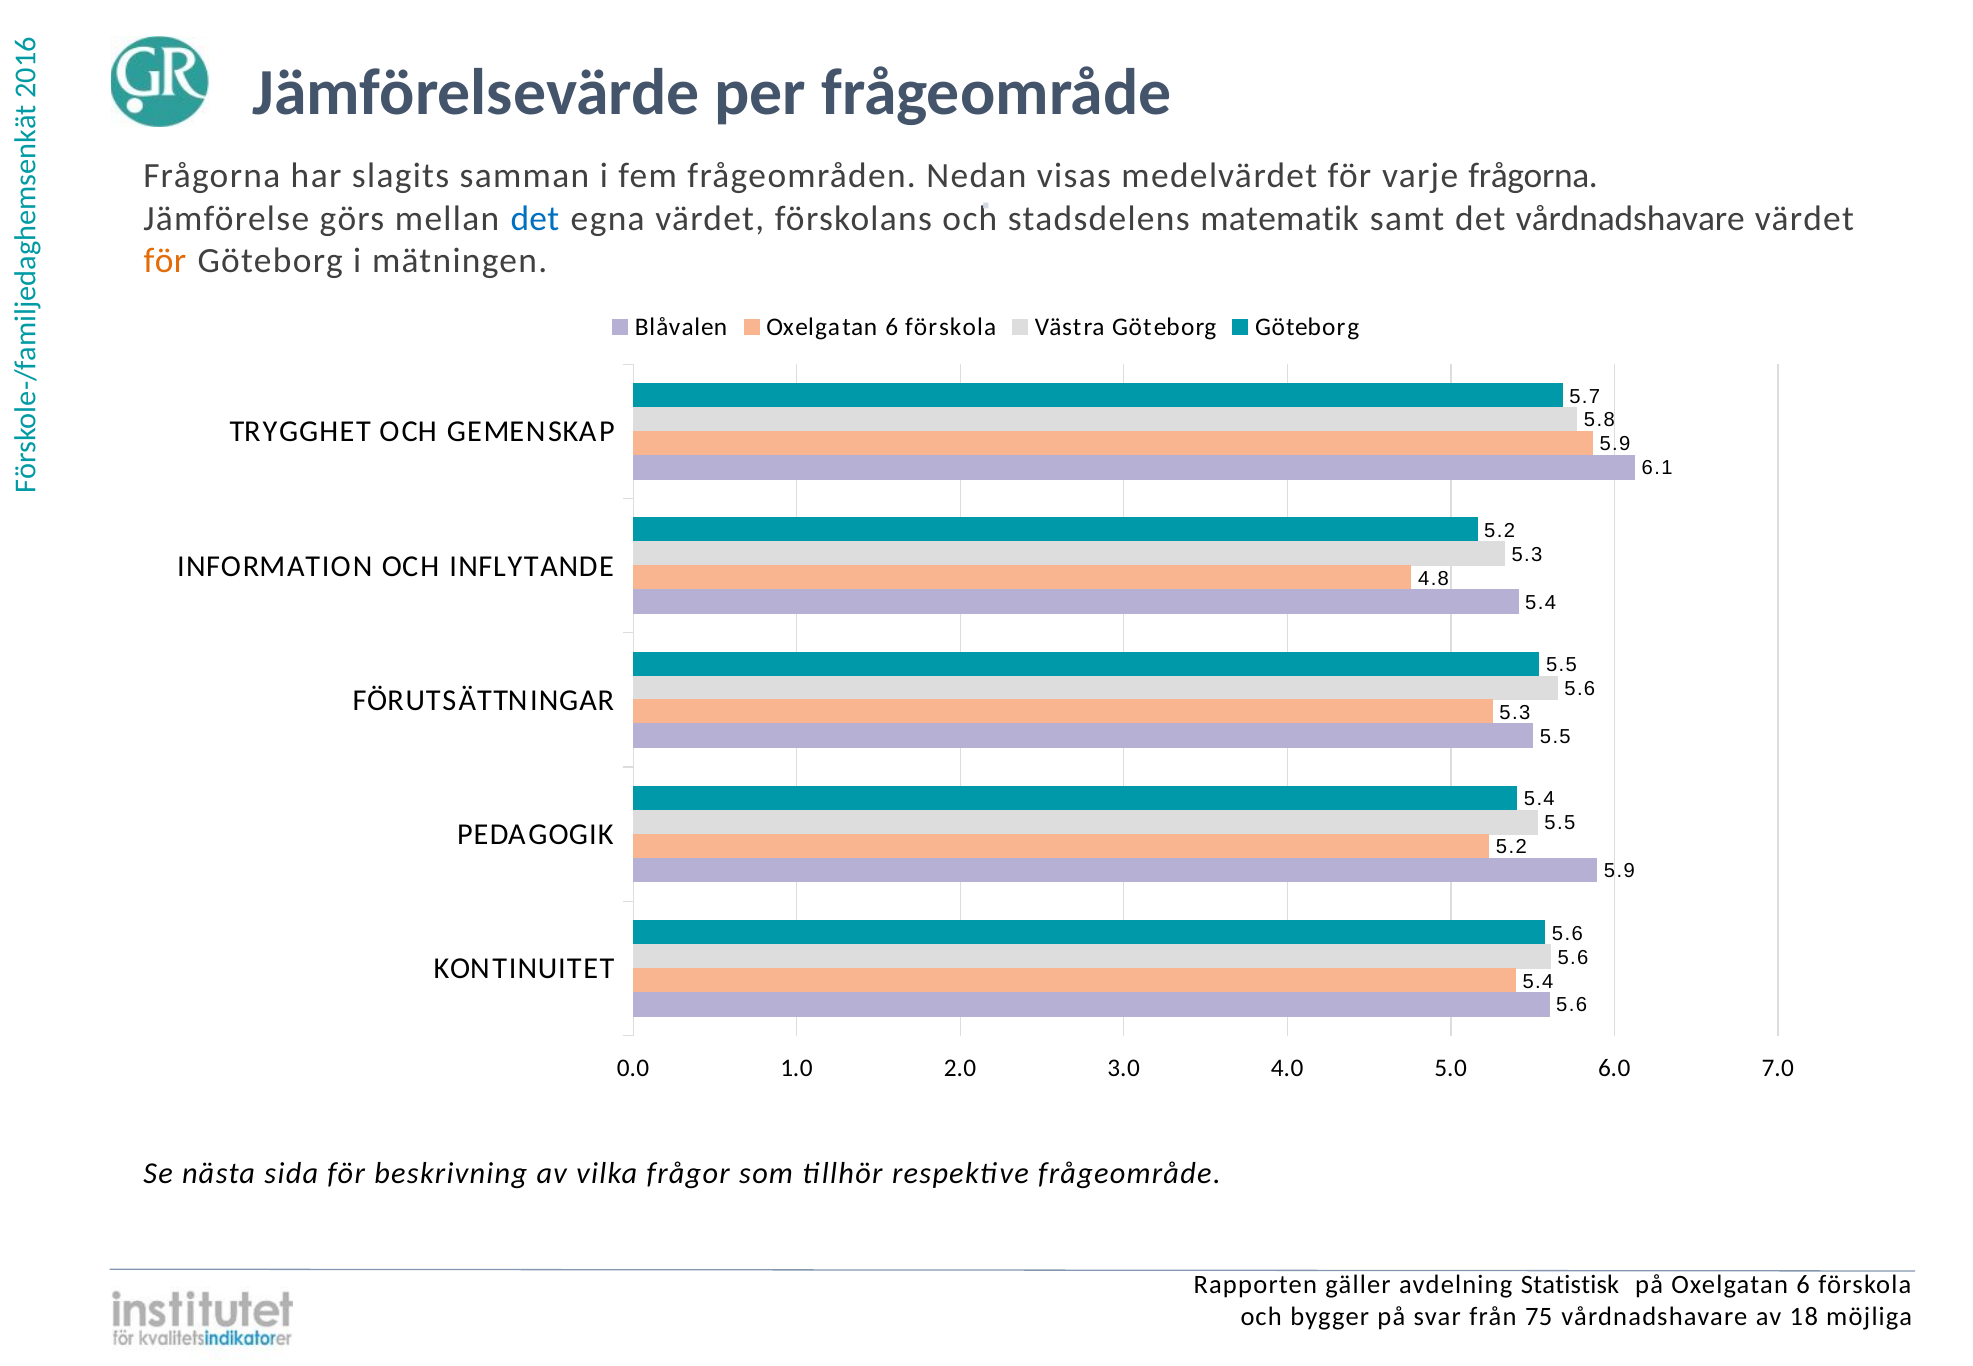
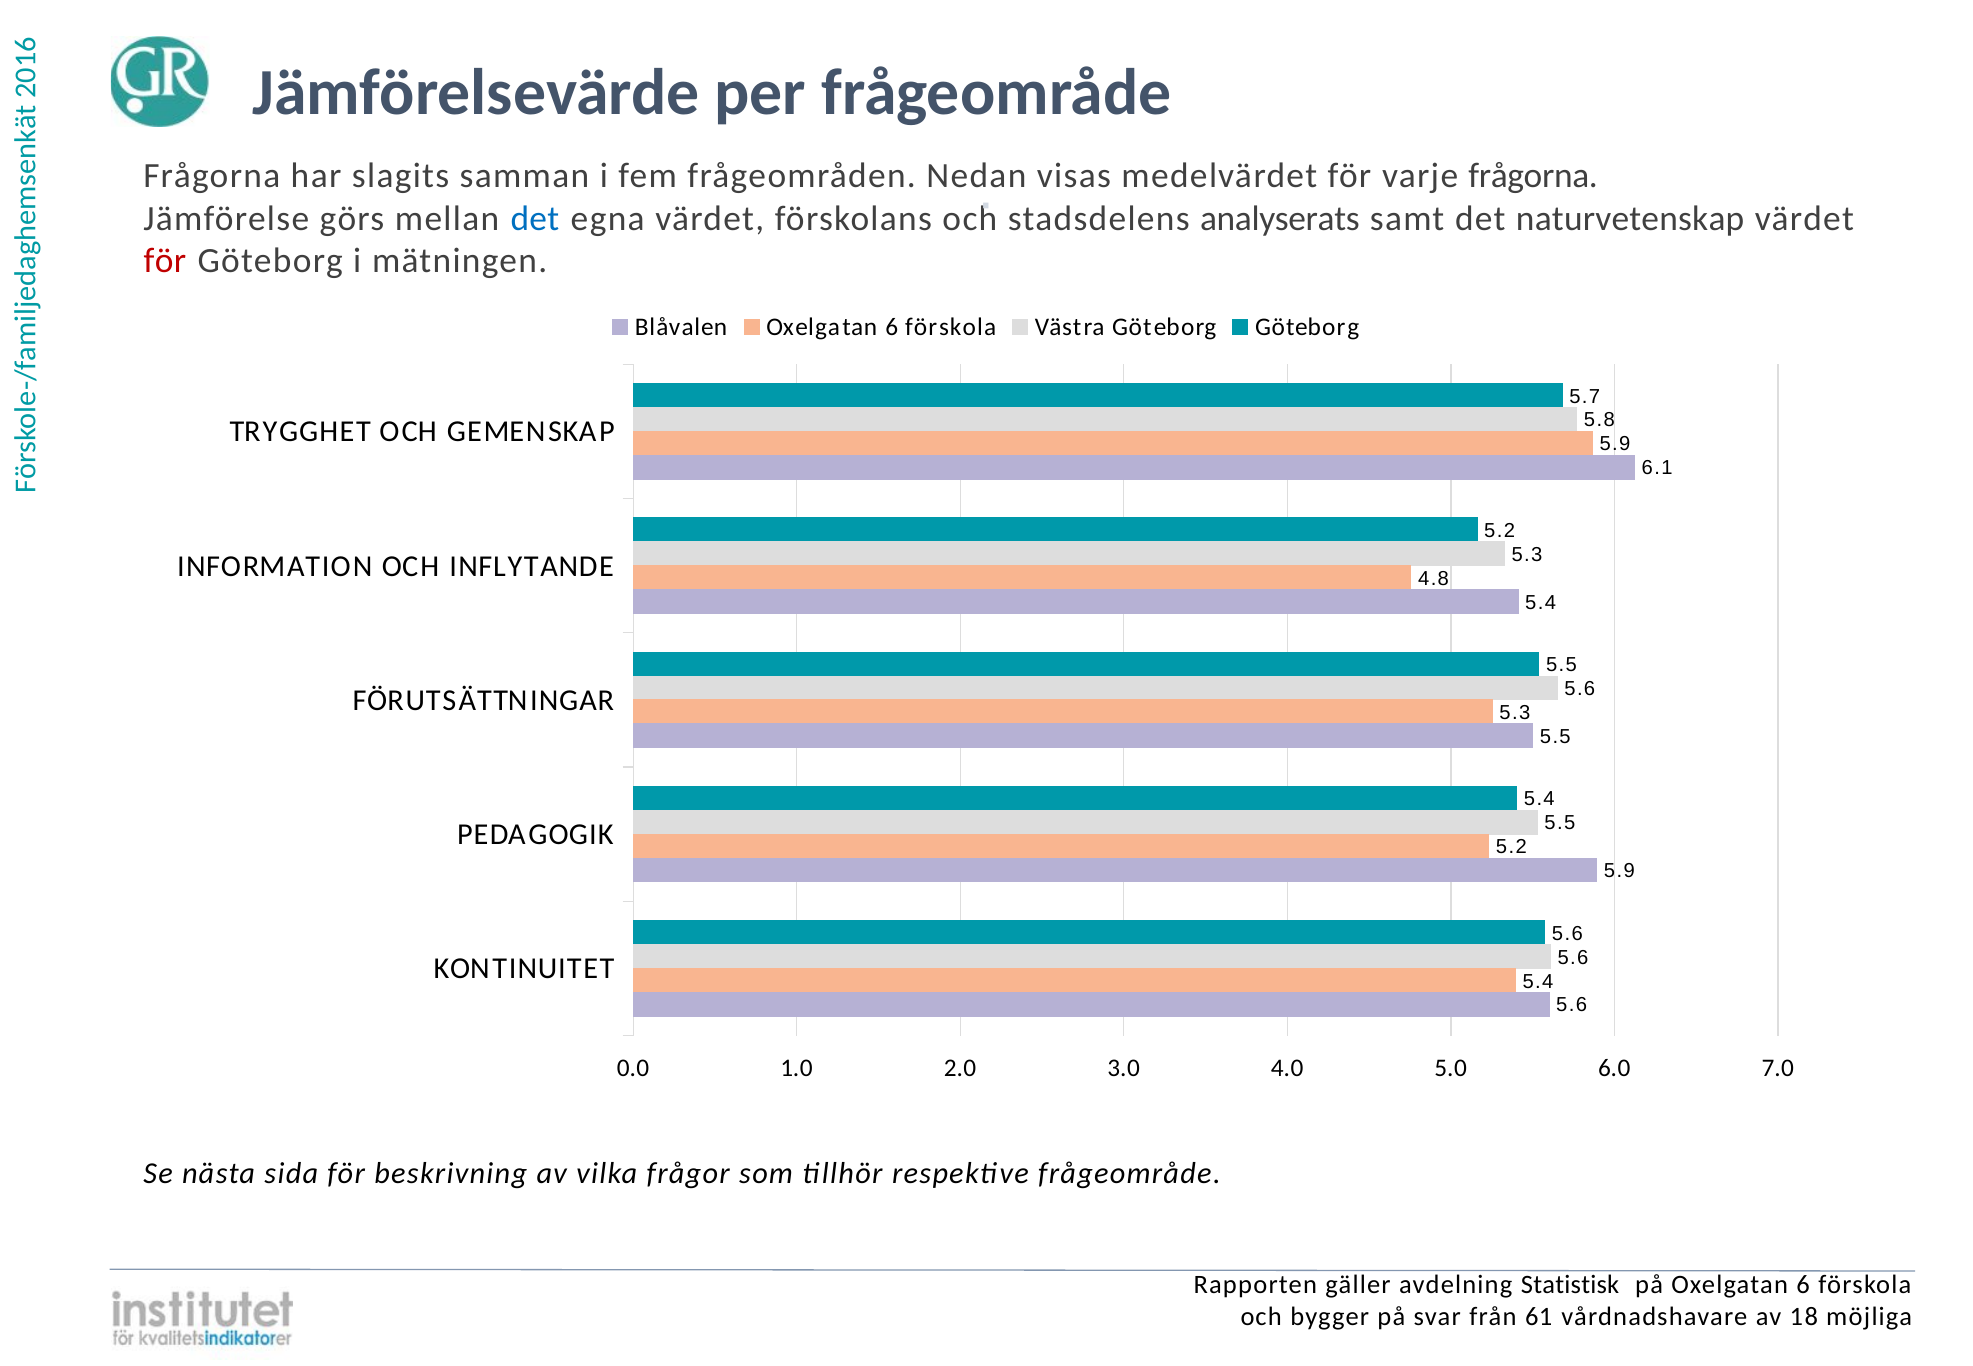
matematik: matematik -> analyserats (1280, 219)
det vårdnadshavare: vårdnadshavare -> naturvetenskap (1630, 219)
för colour: orange -> red (165, 261)
75: 75 -> 61 (1539, 1316)
